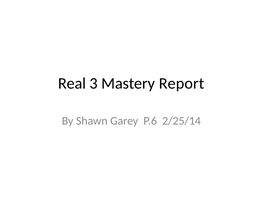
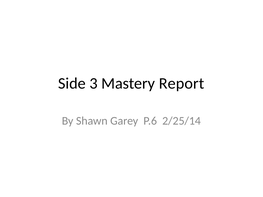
Real: Real -> Side (72, 84)
